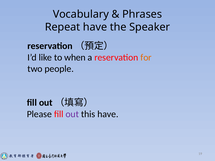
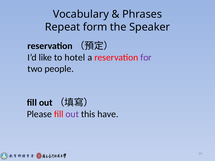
Repeat have: have -> form (95, 27)
when: when -> hotel (75, 57)
for colour: orange -> purple (146, 57)
